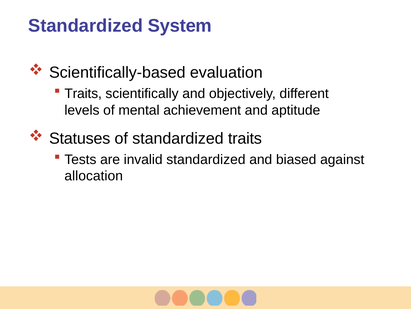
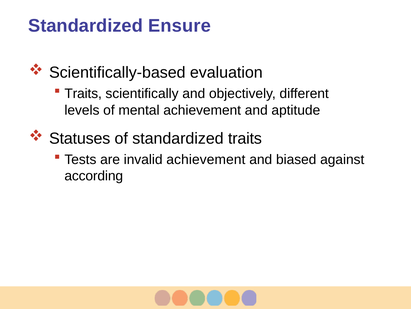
System: System -> Ensure (180, 26)
invalid standardized: standardized -> achievement (206, 159)
allocation: allocation -> according (94, 176)
